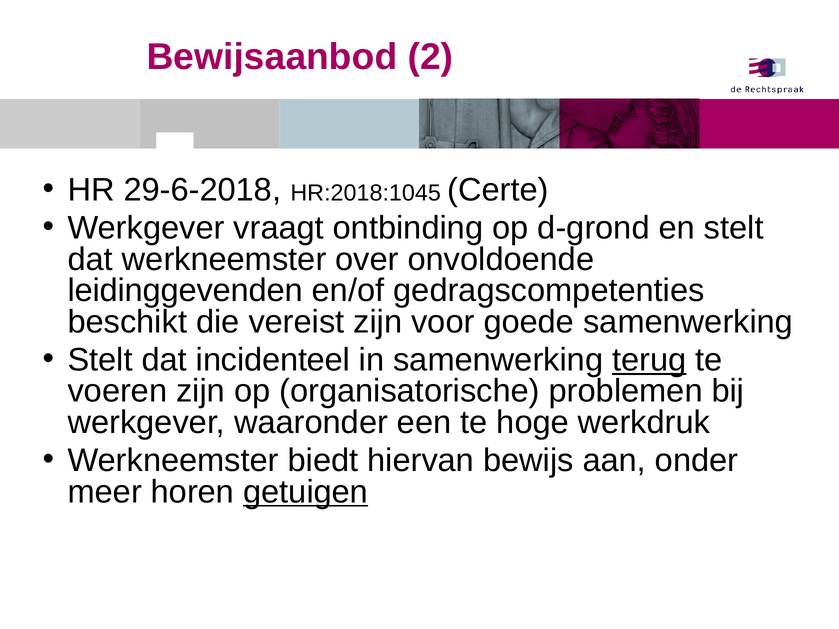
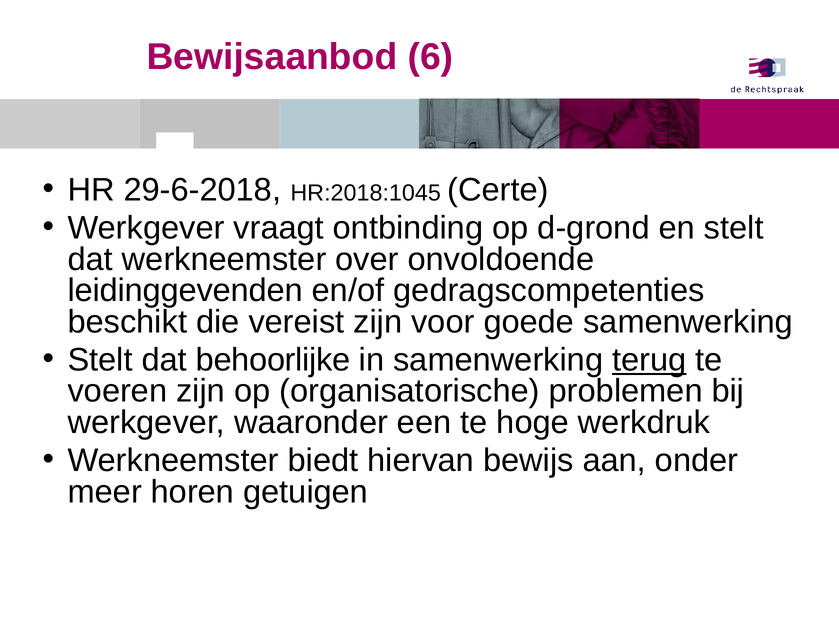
2: 2 -> 6 (430, 57)
incidenteel: incidenteel -> behoorlijke (273, 360)
getuigen underline: present -> none (306, 492)
